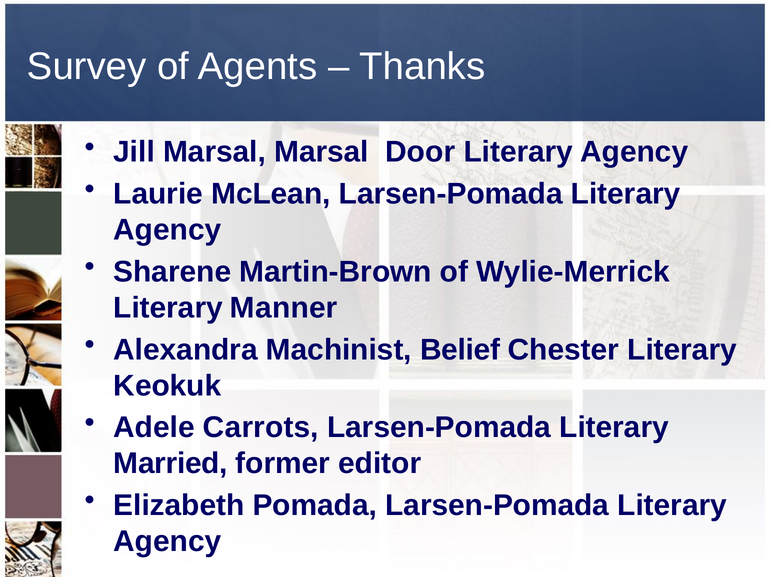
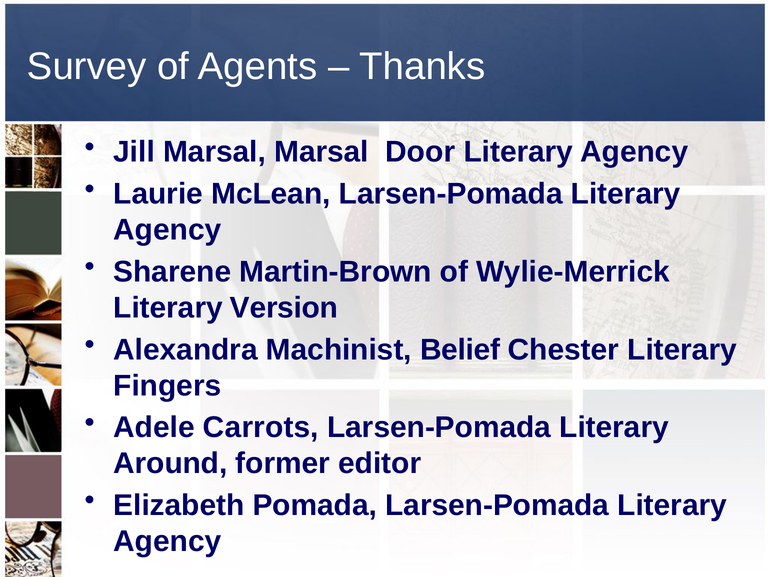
Manner: Manner -> Version (284, 308)
Keokuk: Keokuk -> Fingers (167, 385)
Married: Married -> Around (170, 463)
